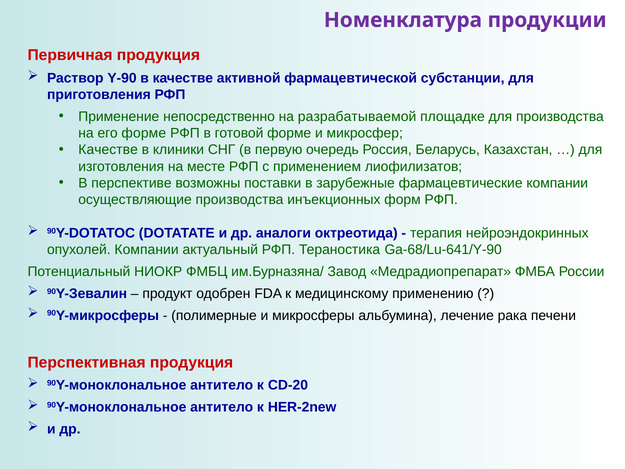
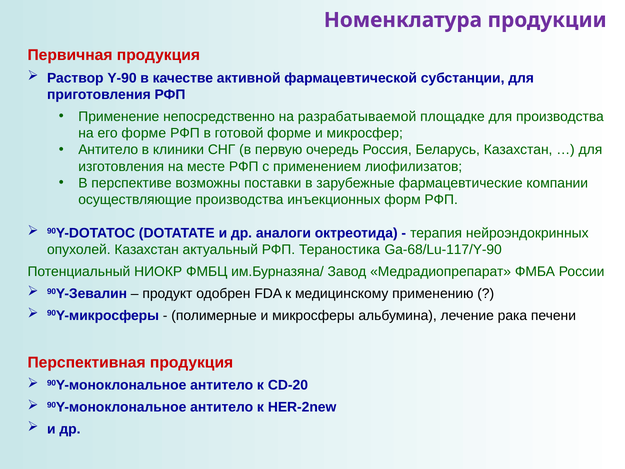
Качестве: Качестве -> Антитело (108, 150)
опухолей Компании: Компании -> Казахстан (147, 250)
Ga-68/Lu-641/Y-90: Ga-68/Lu-641/Y-90 -> Ga-68/Lu-117/Y-90 (443, 250)
